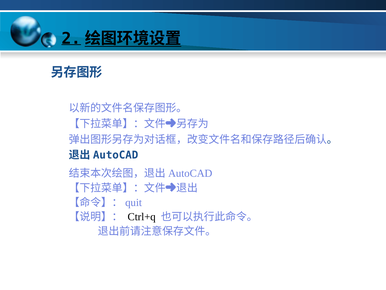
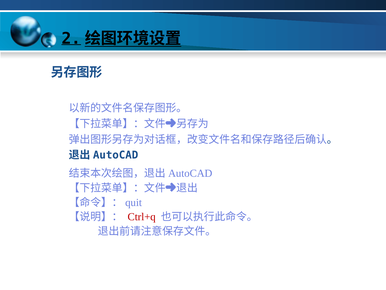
Ctrl+q colour: black -> red (142, 217)
